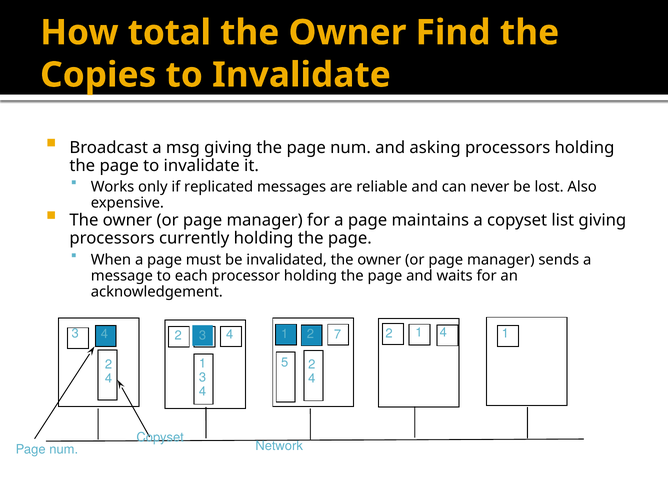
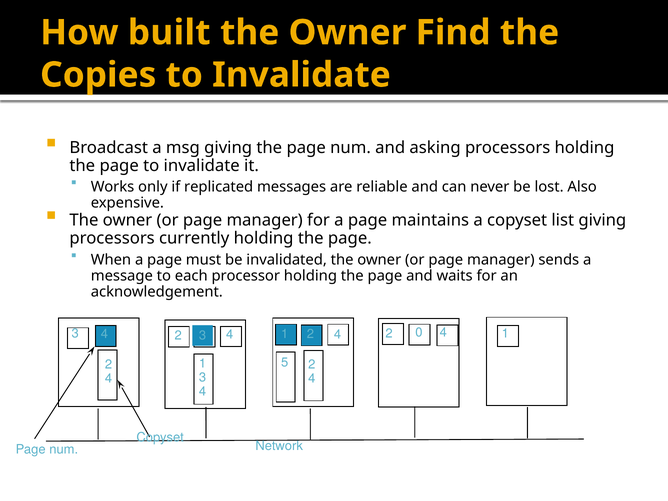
total: total -> built (169, 33)
2 1: 1 -> 0 (419, 333)
1 2 7: 7 -> 4 (338, 335)
